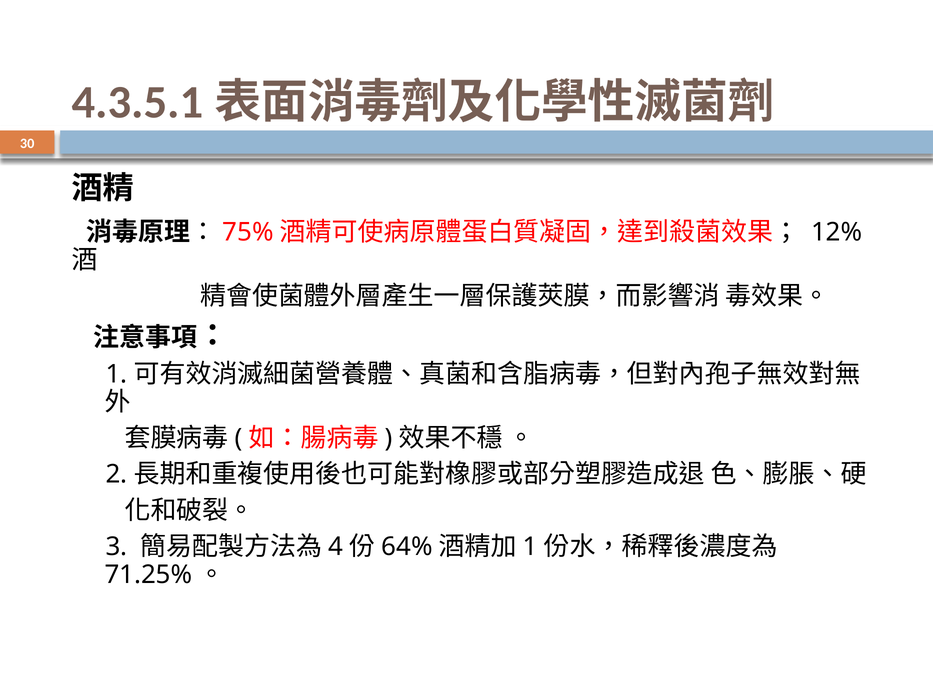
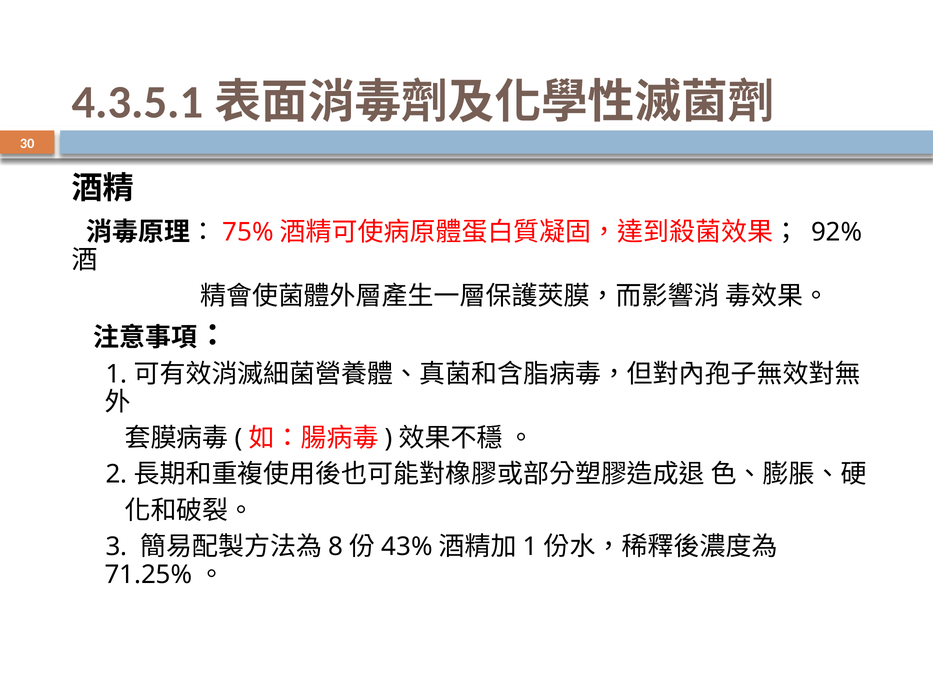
12%: 12% -> 92% (837, 232)
4: 4 -> 8 (336, 547)
64%: 64% -> 43% (407, 547)
